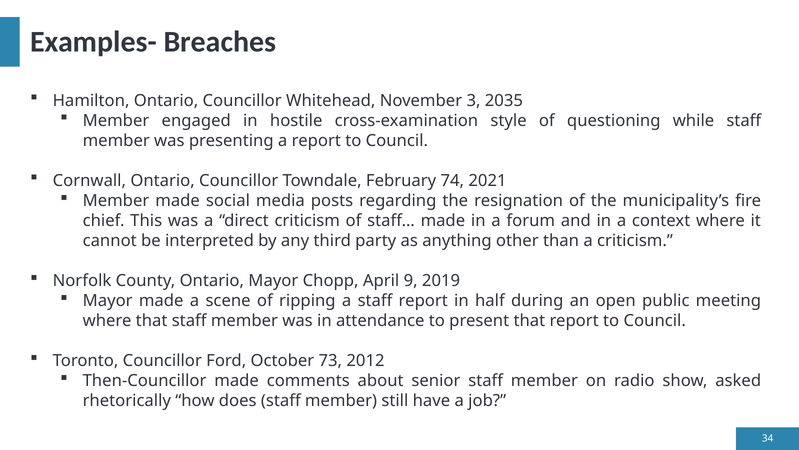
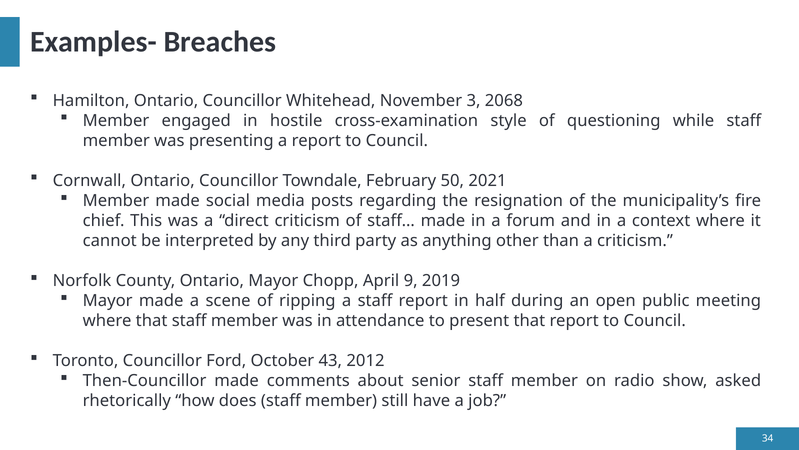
2035: 2035 -> 2068 (504, 101)
74: 74 -> 50 (452, 180)
73: 73 -> 43 (330, 360)
